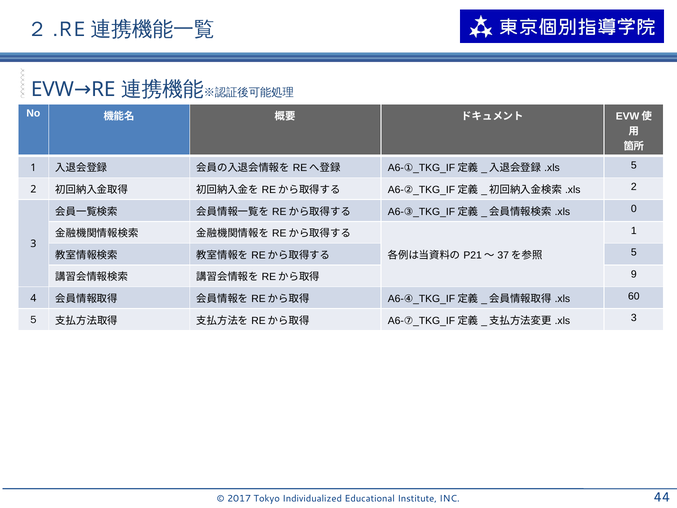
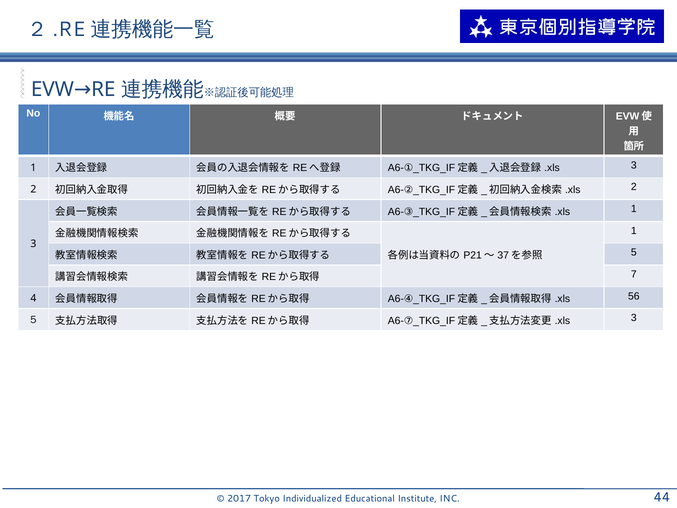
5: 5 -> 3 (634, 165)
0: 0 -> 1 (634, 209)
9: 9 -> 7 (634, 274)
60: 60 -> 56 (634, 296)
